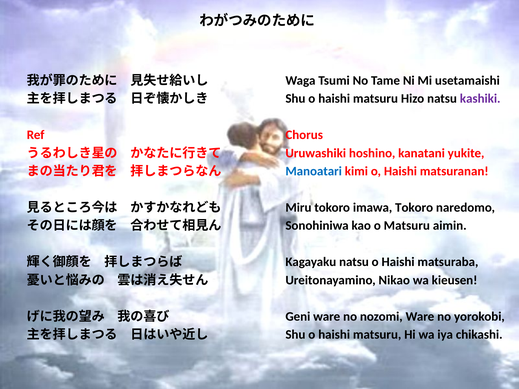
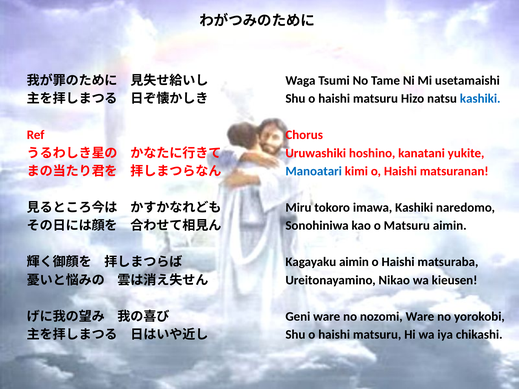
kashiki colour: purple -> blue (480, 99)
imawa Tokoro: Tokoro -> Kashiki (414, 208)
Kagayaku natsu: natsu -> aimin (354, 262)
